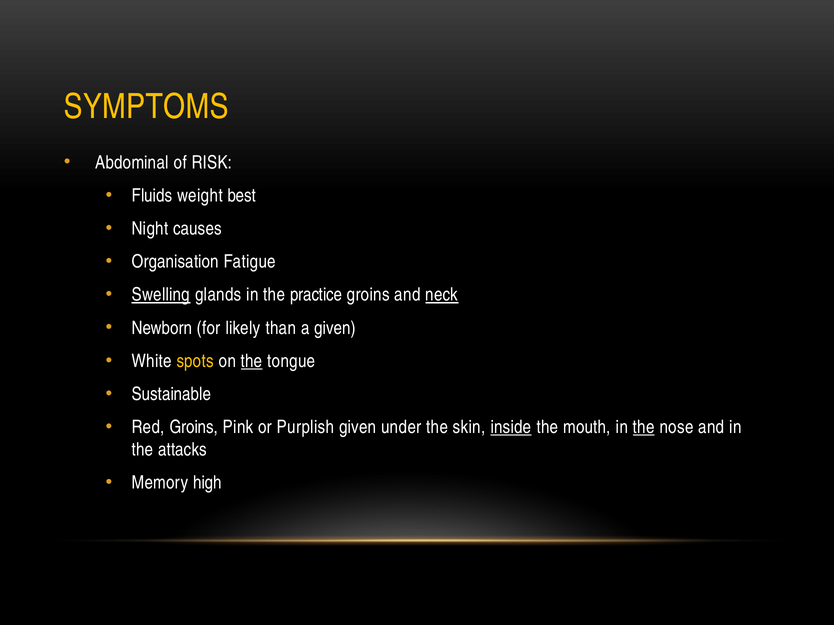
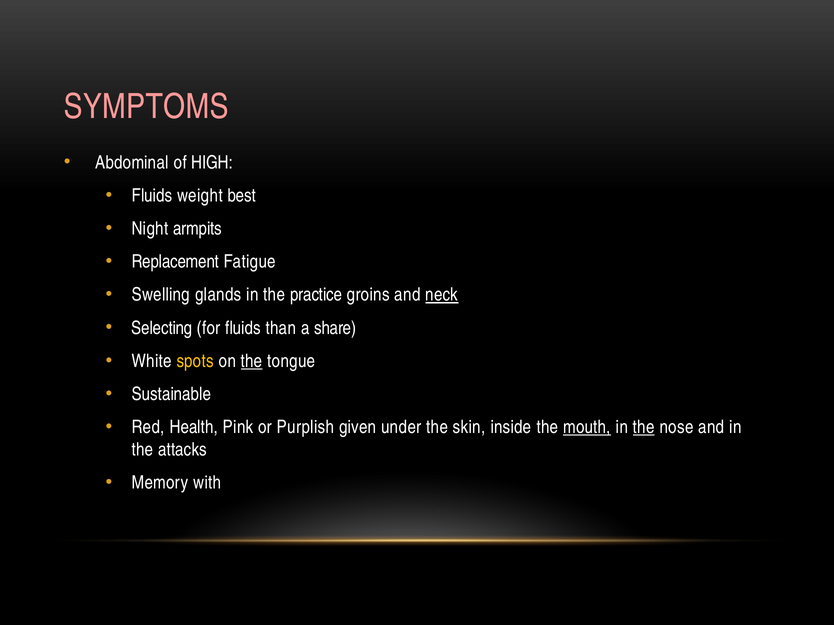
SYMPTOMS colour: yellow -> pink (146, 107)
RISK: RISK -> HIGH (212, 163)
causes: causes -> armpits (198, 229)
Organisation: Organisation -> Replacement (175, 262)
Swelling underline: present -> none (161, 295)
Newborn: Newborn -> Selecting (162, 328)
for likely: likely -> fluids (243, 328)
a given: given -> share (335, 328)
Red Groins: Groins -> Health (194, 428)
inside underline: present -> none (511, 428)
mouth underline: none -> present (587, 428)
high: high -> with (207, 483)
